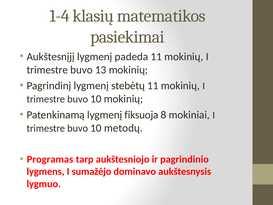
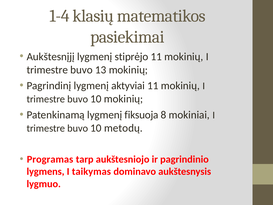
padeda: padeda -> stiprėjo (131, 57)
stebėtų: stebėtų -> aktyviai (128, 86)
sumažėjo: sumažėjo -> taikymas (91, 171)
